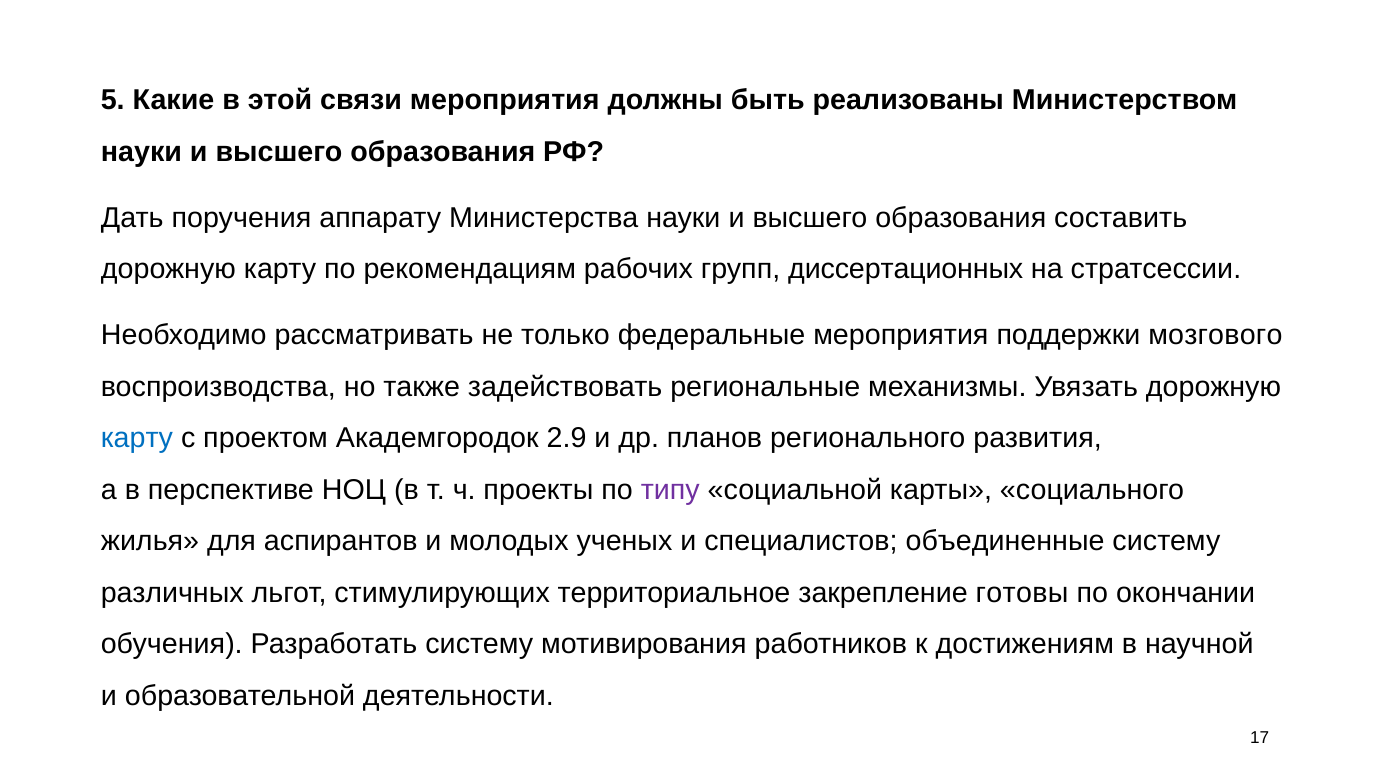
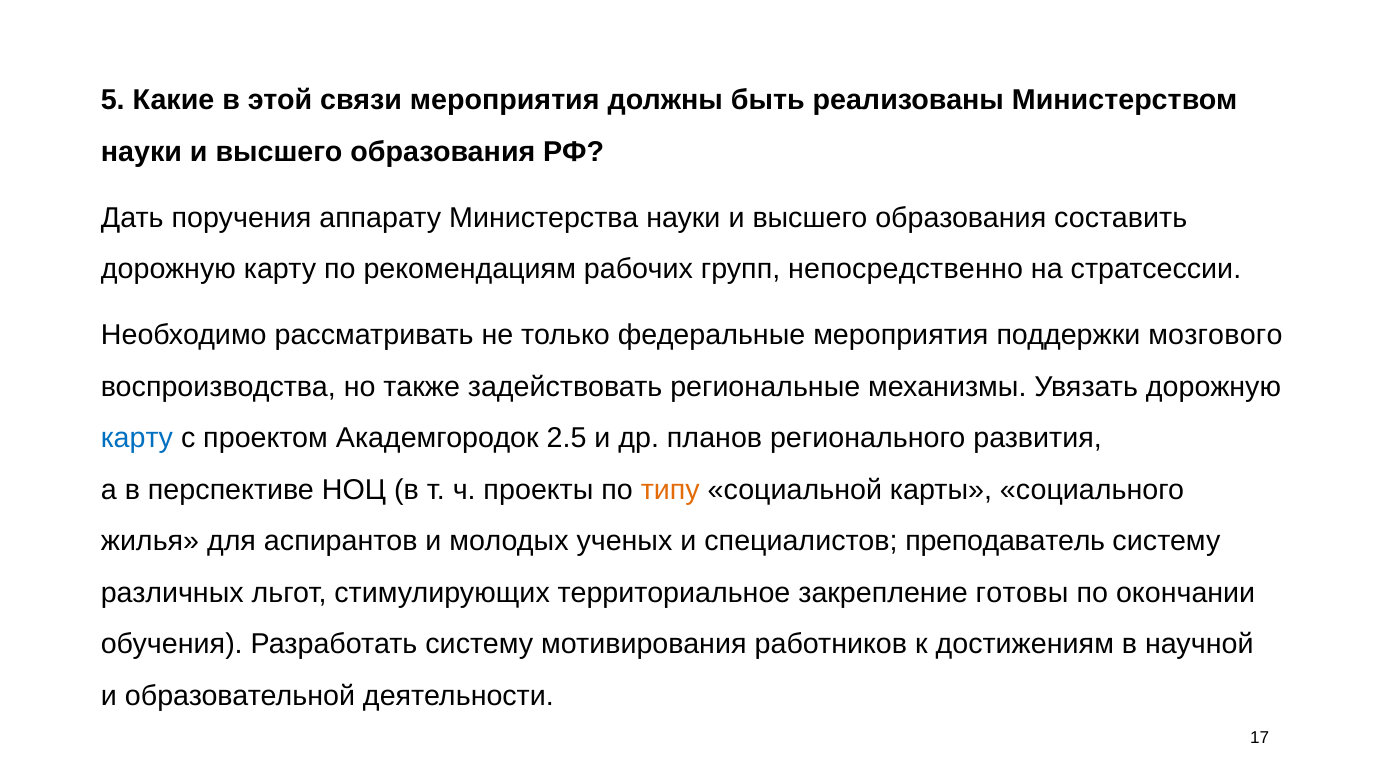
диссертационных: диссертационных -> непосредственно (906, 269)
2.9: 2.9 -> 2.5 (567, 438)
типу colour: purple -> orange (670, 490)
объединенные: объединенные -> преподаватель (1005, 541)
